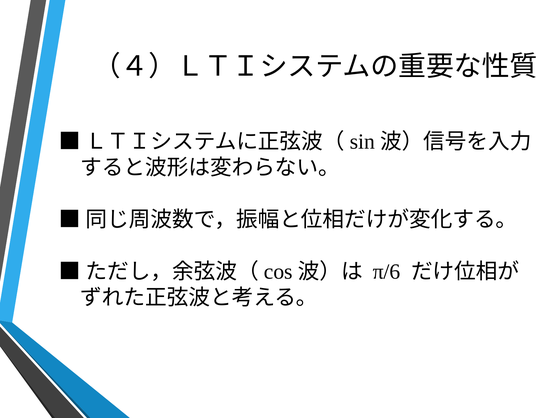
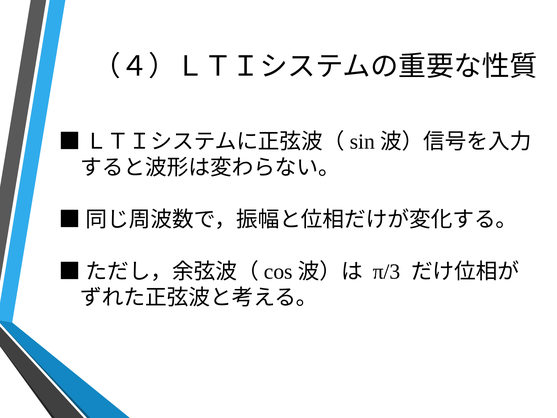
π/6: π/6 -> π/3 (387, 272)
